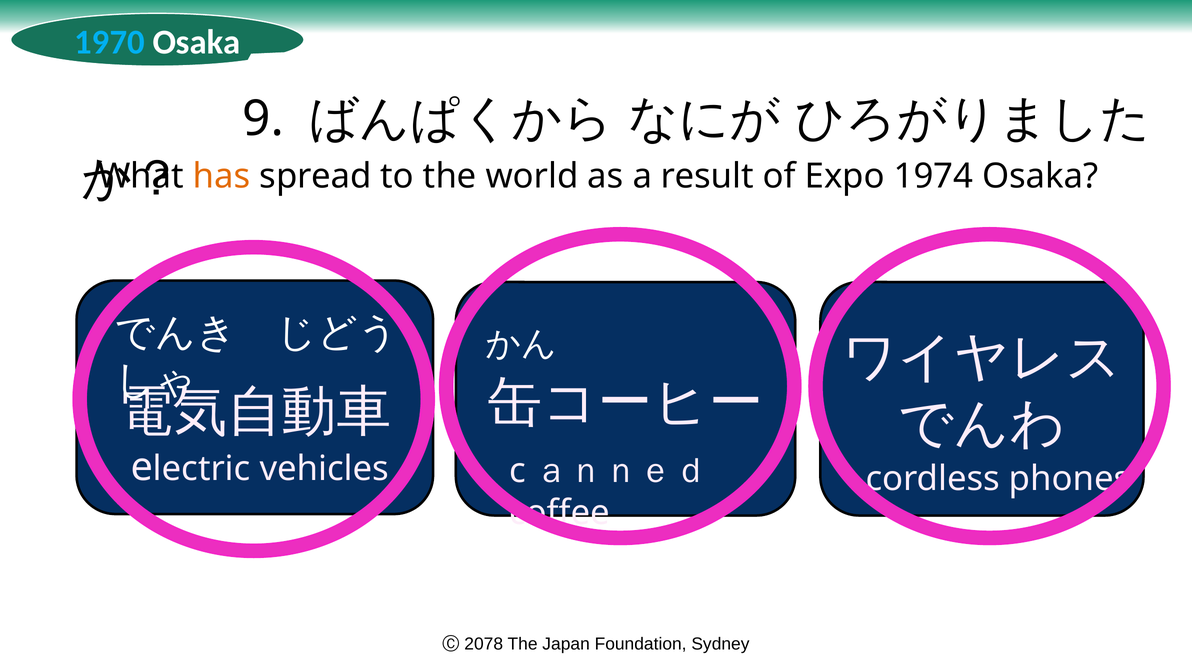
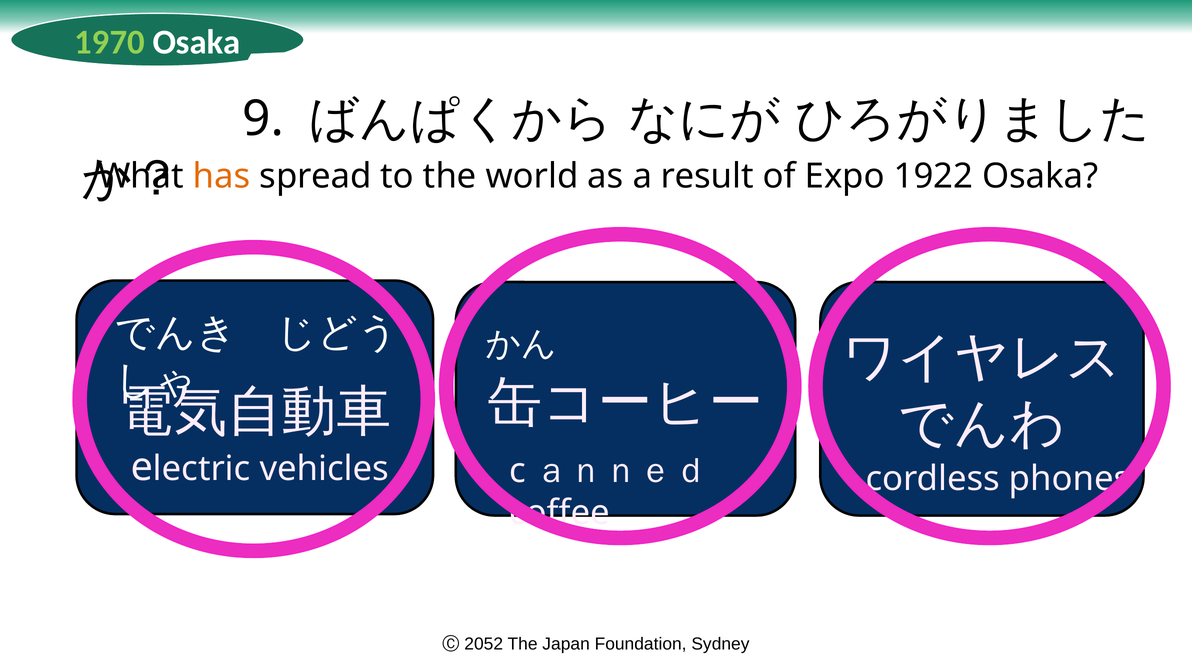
1970 colour: light blue -> light green (110, 42)
1974: 1974 -> 1922 (933, 176)
2078: 2078 -> 2052 (484, 643)
